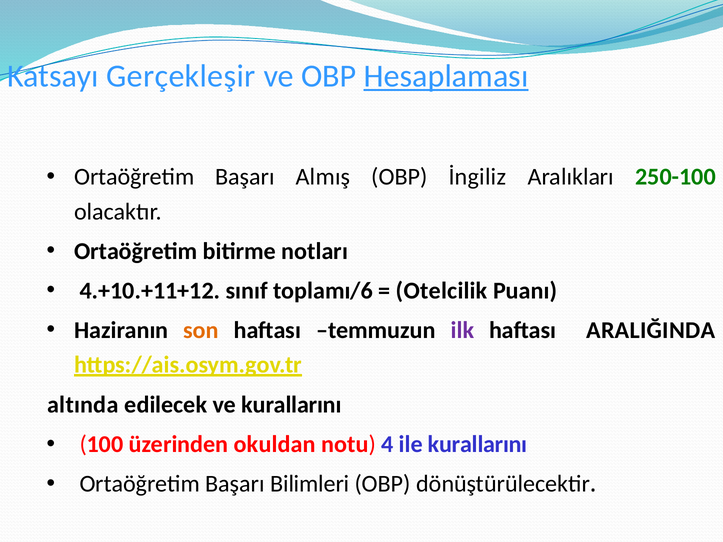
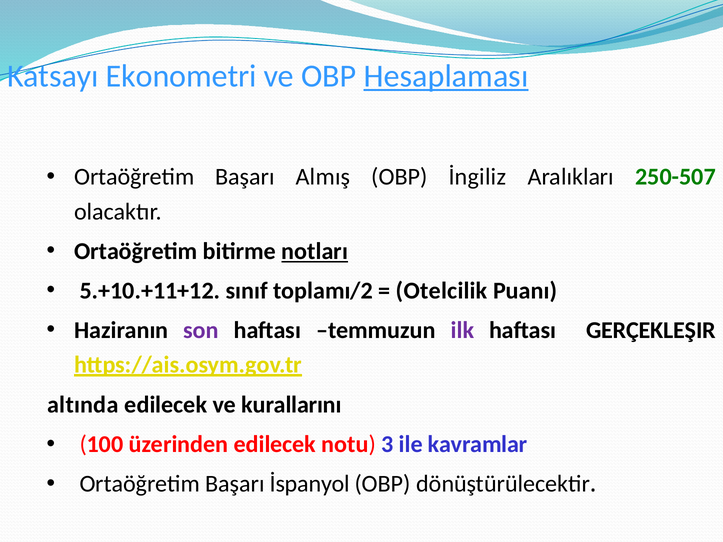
Gerçekleşir: Gerçekleşir -> Ekonometri (181, 76)
250-100: 250-100 -> 250-507 (676, 177)
notları underline: none -> present (315, 251)
4.+10.+11+12: 4.+10.+11+12 -> 5.+10.+11+12 (150, 291)
toplamı/6: toplamı/6 -> toplamı/2 (323, 291)
son colour: orange -> purple (201, 330)
ARALIĞINDA: ARALIĞINDA -> GERÇEKLEŞIR (651, 330)
üzerinden okuldan: okuldan -> edilecek (275, 445)
4: 4 -> 3 (387, 445)
ile kurallarını: kurallarını -> kavramlar (478, 445)
Bilimleri: Bilimleri -> İspanyol (310, 484)
